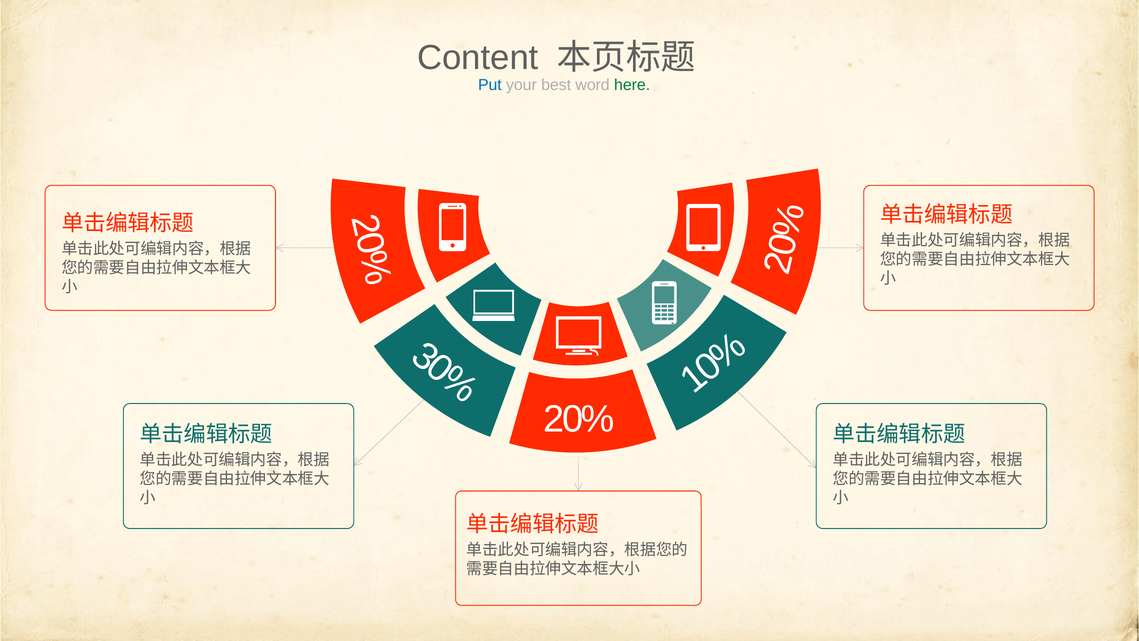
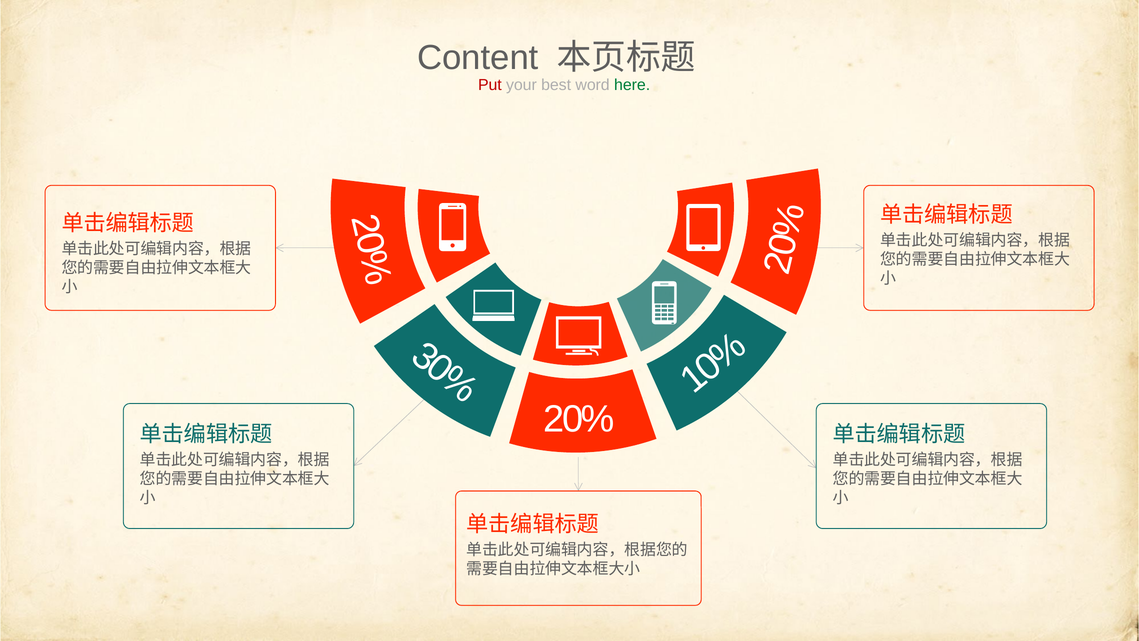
Put colour: blue -> red (490, 85)
